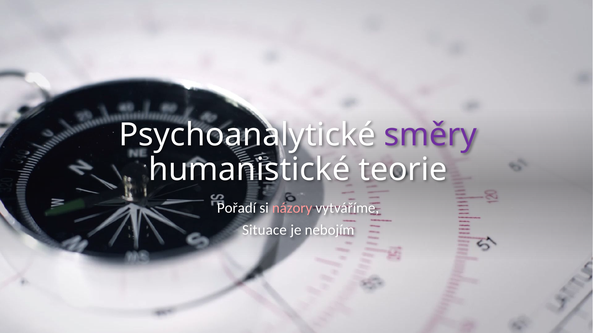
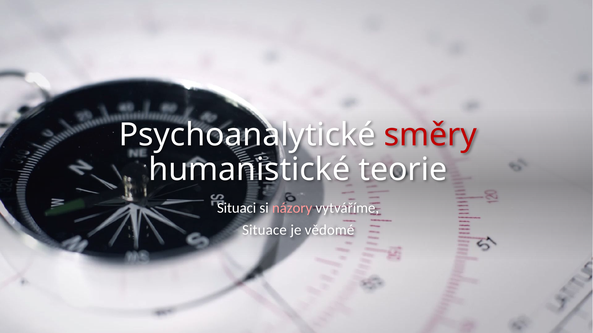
směry colour: purple -> red (430, 135)
Pořadí: Pořadí -> Situaci (237, 208)
nebojím: nebojím -> vědomé (329, 230)
